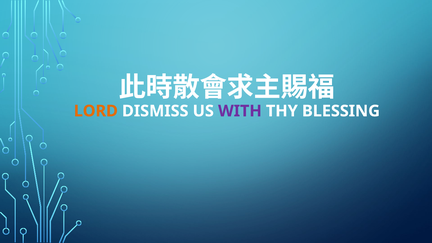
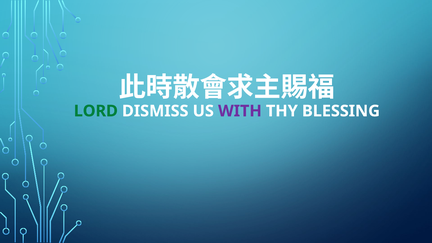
LORD colour: orange -> green (96, 111)
